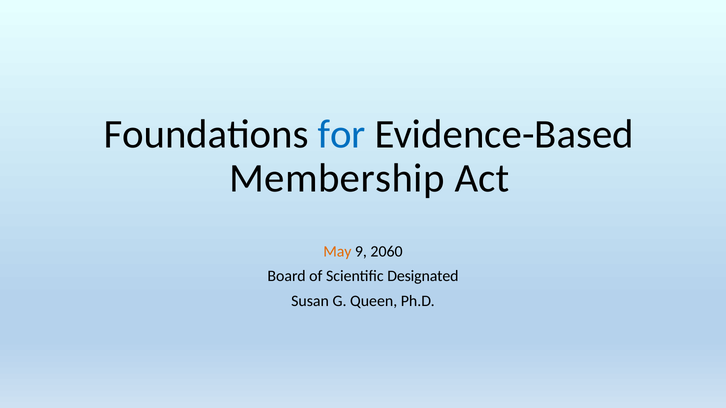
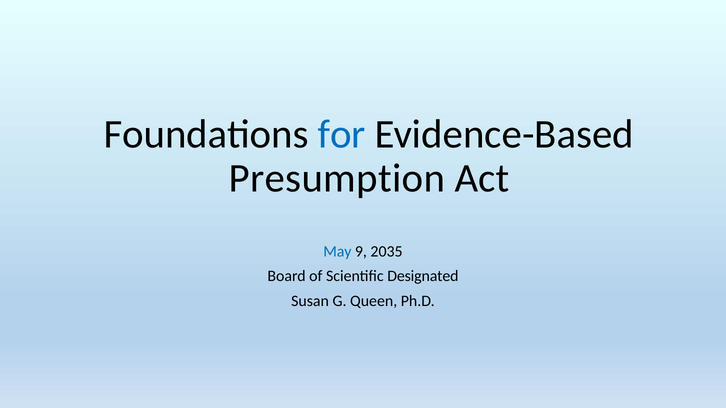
Membership: Membership -> Presumption (337, 179)
May colour: orange -> blue (337, 252)
2060: 2060 -> 2035 (387, 252)
